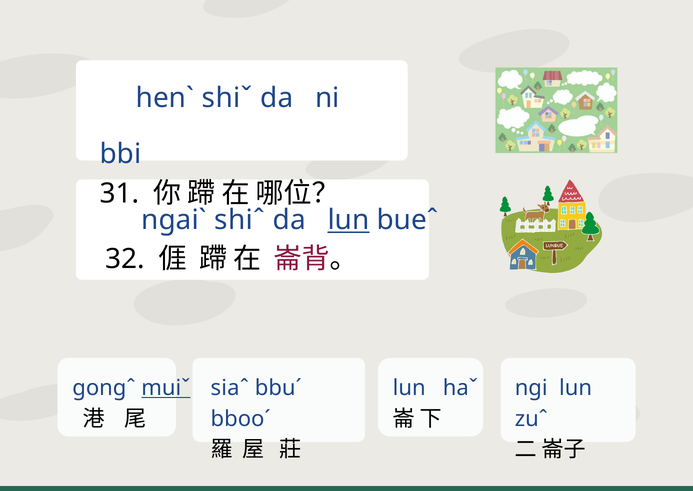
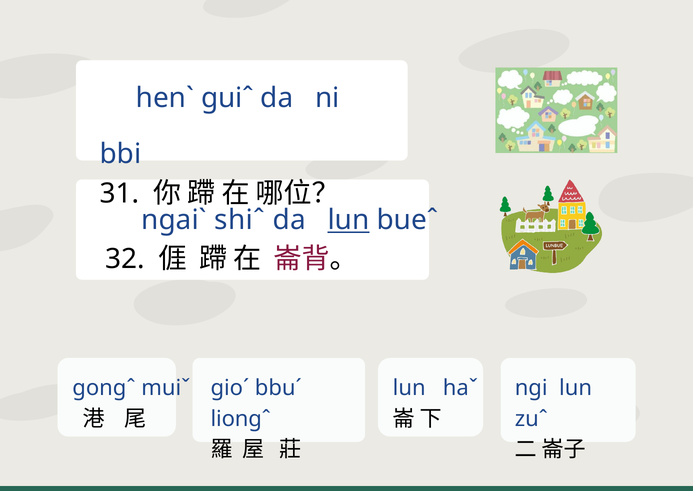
shiˇ: shiˇ -> guiˆ (227, 98)
muiˇ underline: present -> none (166, 388)
siaˆ: siaˆ -> gioˊ (230, 388)
bbooˊ: bbooˊ -> liongˆ (241, 419)
